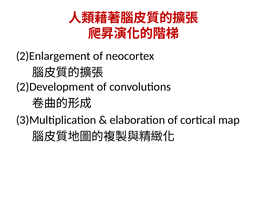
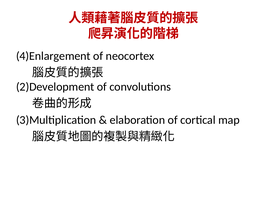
2)Enlargement: 2)Enlargement -> 4)Enlargement (53, 56)
